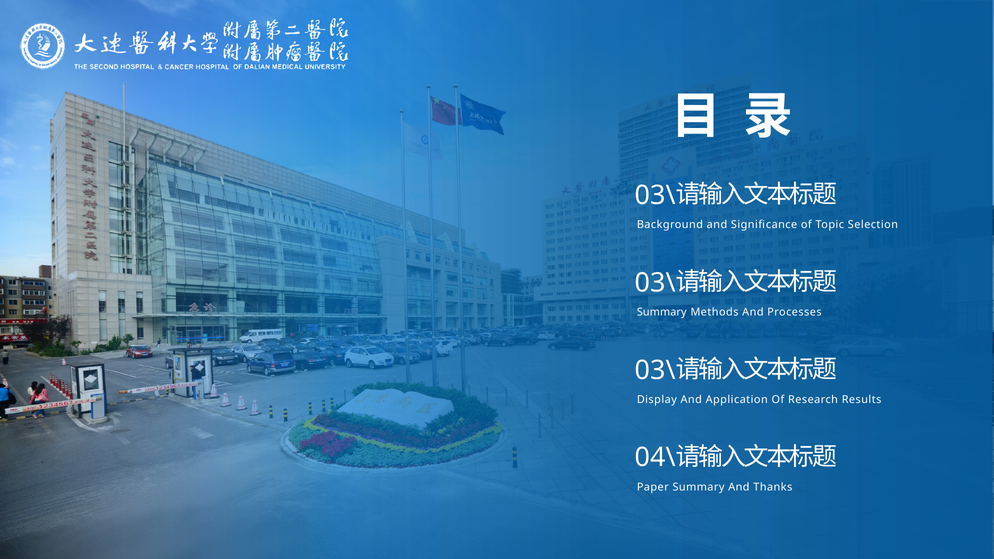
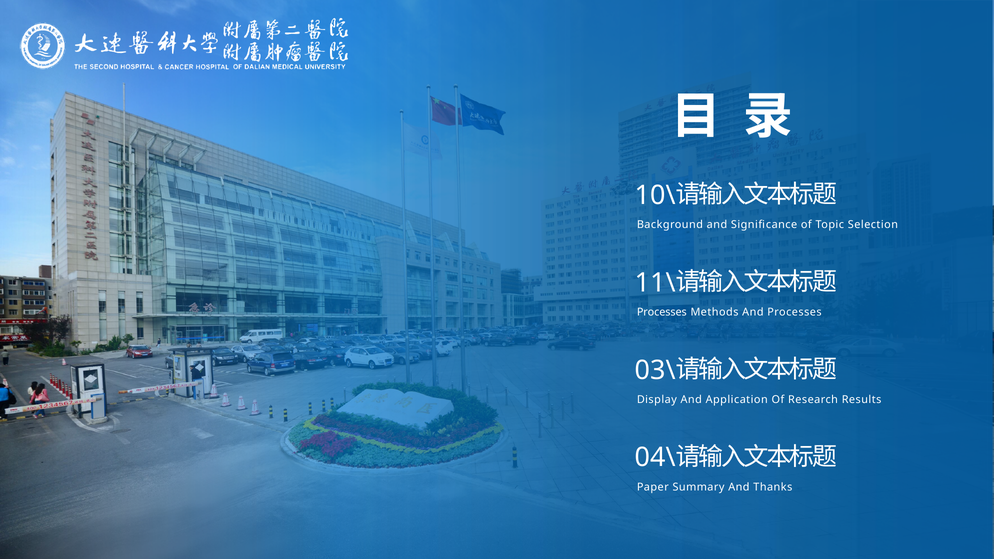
03\: 03\ -> 10\ (655, 195)
03\: 03\ -> 11\ (655, 283)
Summary: Summary -> Processes (662, 312)
